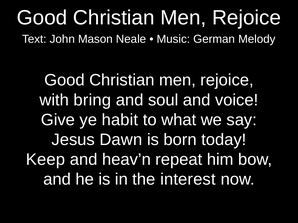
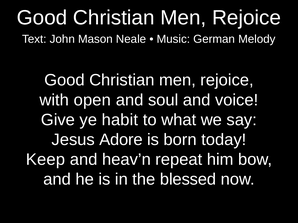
bring: bring -> open (92, 100)
Dawn: Dawn -> Adore (121, 140)
interest: interest -> blessed (188, 180)
